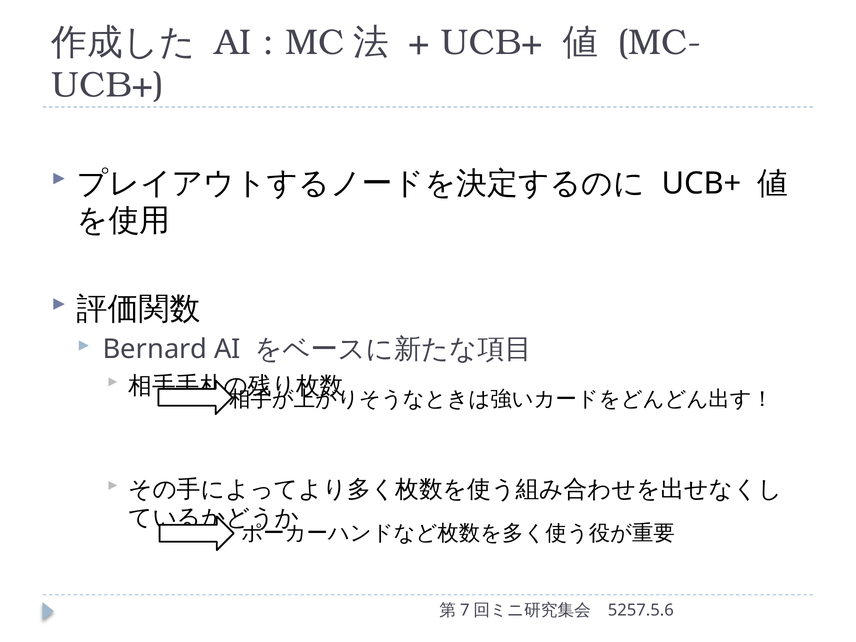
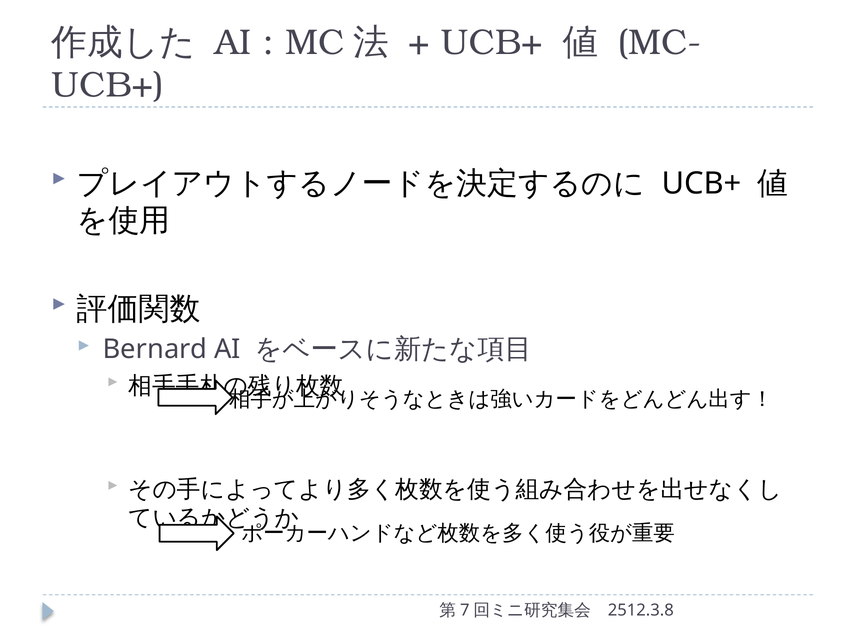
5257.5.6: 5257.5.6 -> 2512.3.8 (641, 610)
